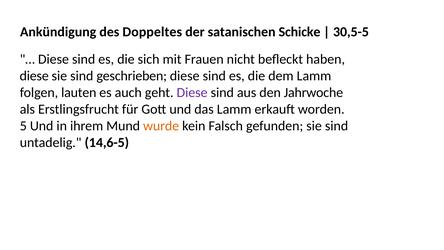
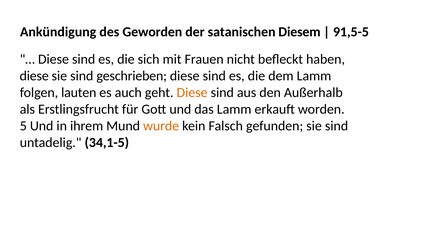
Doppeltes: Doppeltes -> Geworden (152, 32)
Schicke: Schicke -> Diesem (300, 32)
30,5-5: 30,5-5 -> 91,5-5 (351, 32)
Diese colour: purple -> orange (192, 92)
Jahrwoche: Jahrwoche -> Außerhalb (313, 92)
14,6-5: 14,6-5 -> 34,1-5 (107, 142)
